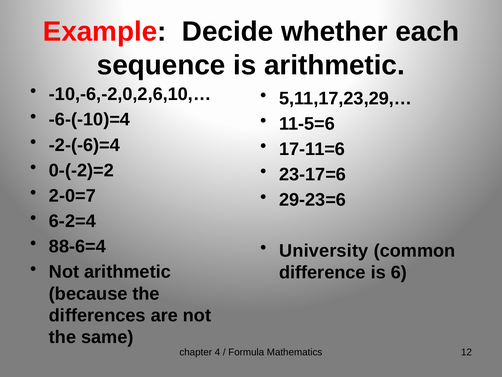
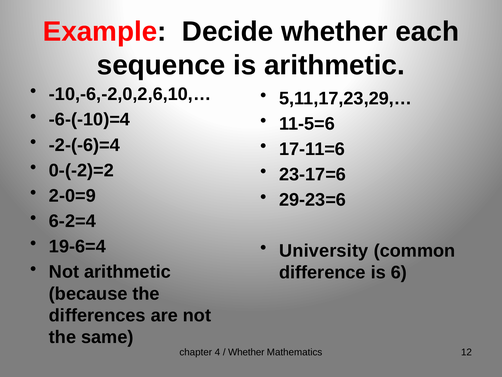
2-0=7: 2-0=7 -> 2-0=9 (72, 196)
88-6=4: 88-6=4 -> 19-6=4 (77, 246)
Formula: Formula -> Whether (246, 352)
